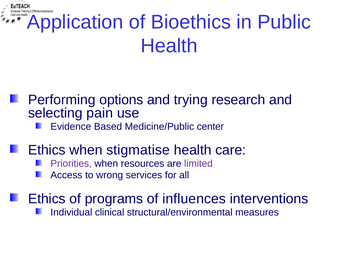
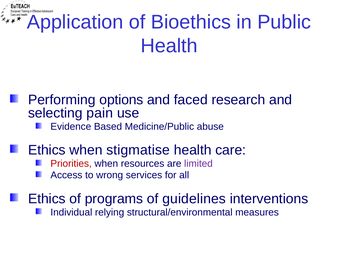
trying: trying -> faced (191, 100)
center: center -> abuse (210, 127)
Priorities colour: purple -> red (71, 164)
influences: influences -> guidelines (194, 199)
clinical: clinical -> relying (110, 212)
